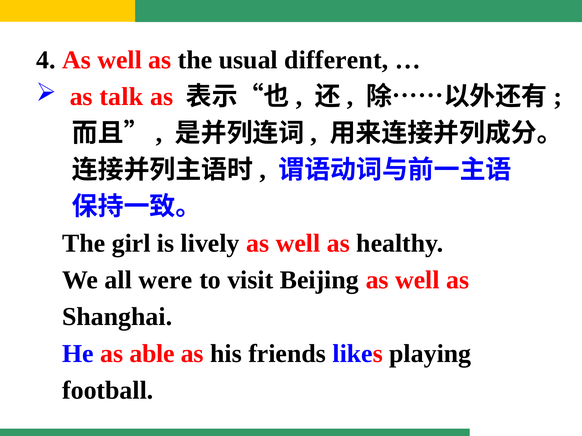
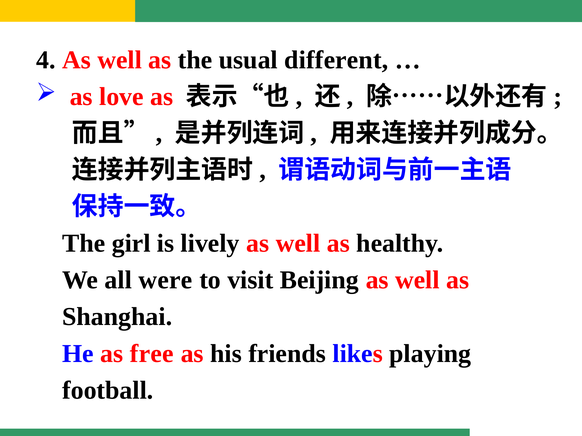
talk: talk -> love (121, 97)
able: able -> free (152, 354)
